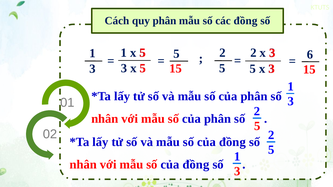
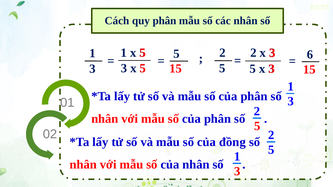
các đồng: đồng -> nhân (246, 21)
đồng: đồng -> nhân (196, 165)
